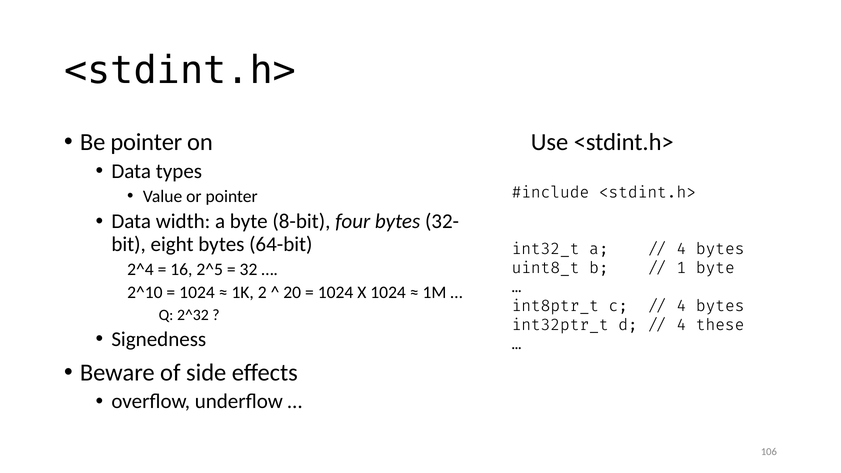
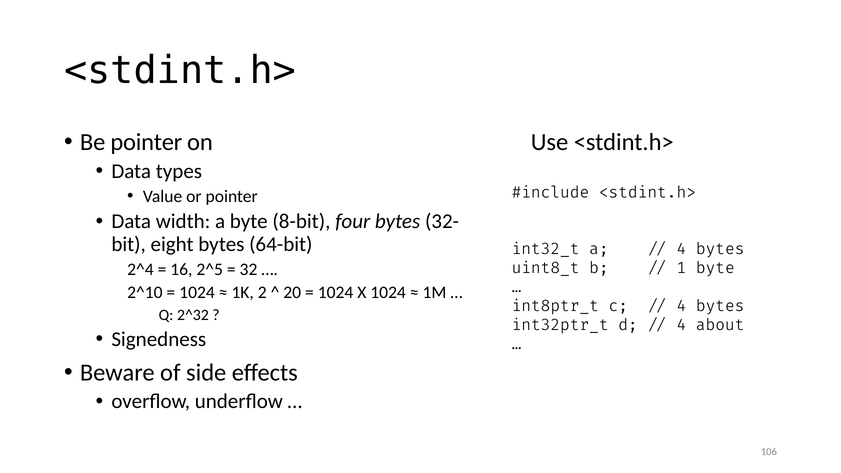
these: these -> about (720, 325)
